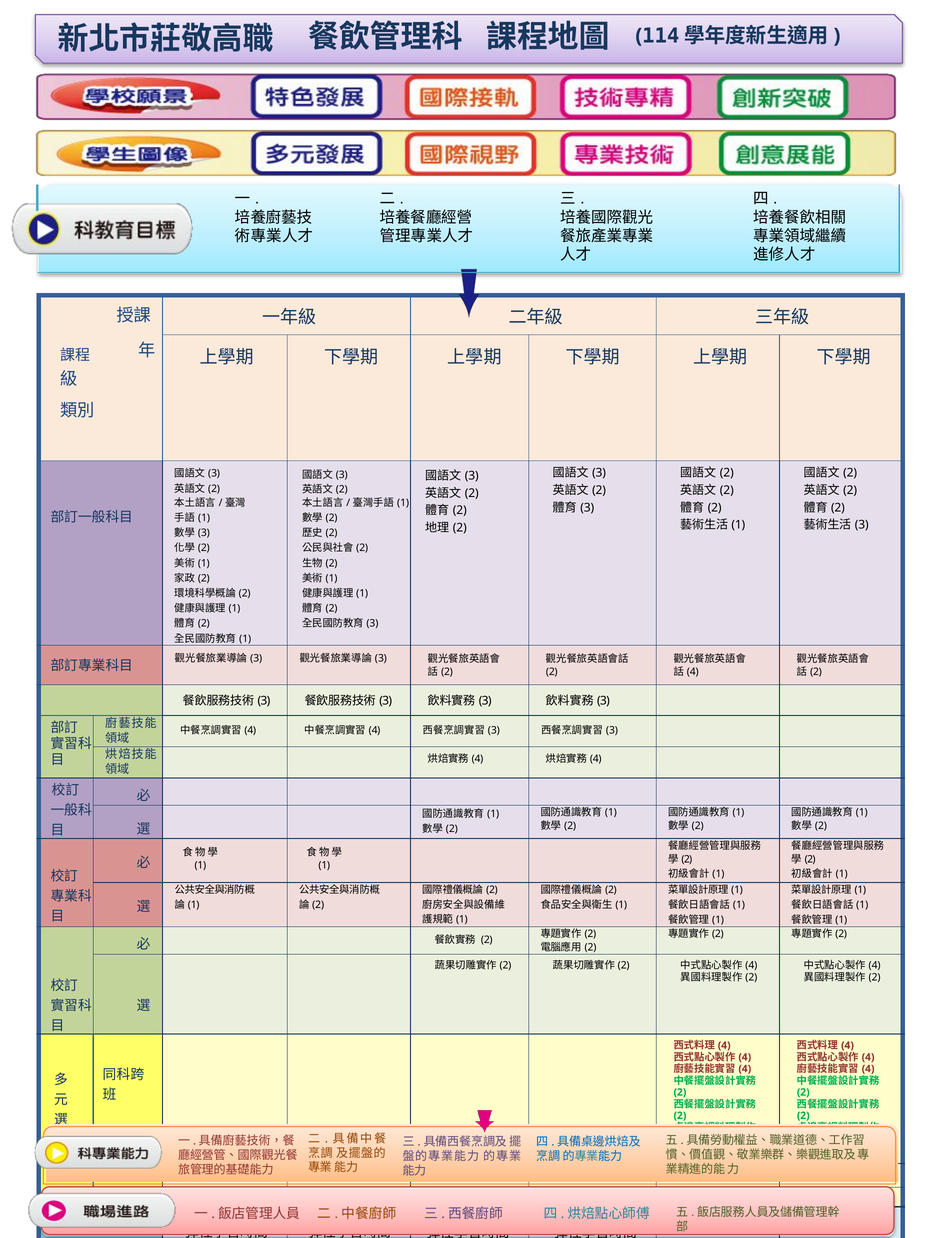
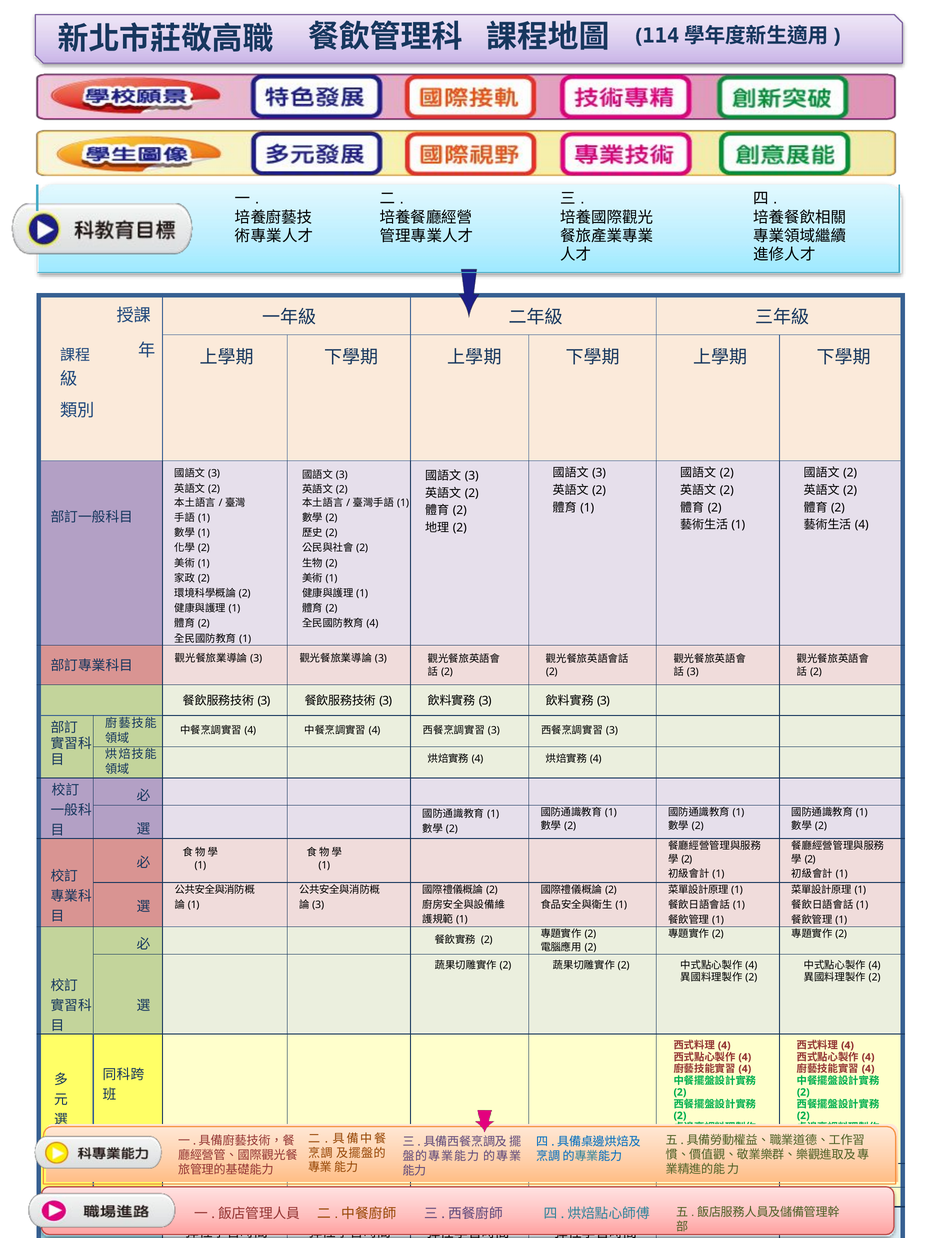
3: 3 -> 1 (587, 507)
3: 3 -> 4 (862, 525)
3: 3 -> 1 (204, 533)
3: 3 -> 4 (372, 623)
4: 4 -> 3 (693, 672)
2: 2 -> 3 (318, 904)
